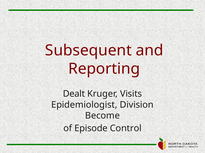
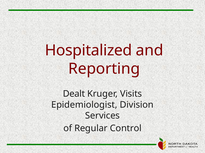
Subsequent: Subsequent -> Hospitalized (88, 51)
Become: Become -> Services (102, 116)
Episode: Episode -> Regular (91, 129)
